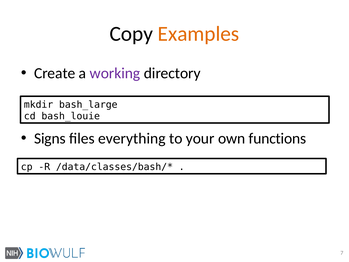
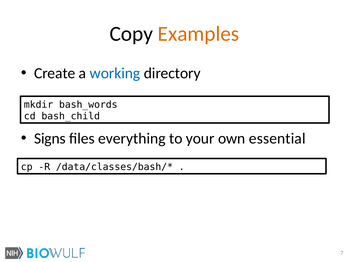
working colour: purple -> blue (115, 73)
bash_large: bash_large -> bash_words (88, 104)
bash_louie: bash_louie -> bash_child (71, 116)
functions: functions -> essential (277, 138)
